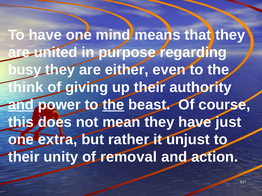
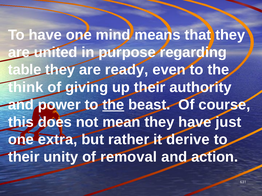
busy: busy -> table (25, 70)
either: either -> ready (127, 70)
and underline: present -> none (21, 105)
unjust: unjust -> derive (188, 140)
